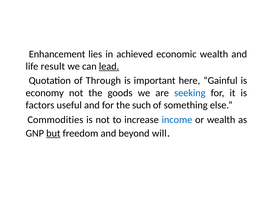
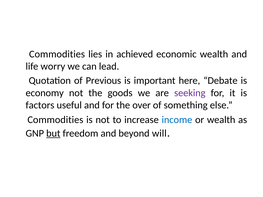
Enhancement: Enhancement -> Commodities (57, 54)
result: result -> worry (53, 66)
lead underline: present -> none (109, 66)
Through: Through -> Previous (103, 81)
Gainful: Gainful -> Debate (220, 81)
seeking colour: blue -> purple (190, 93)
such: such -> over (142, 105)
